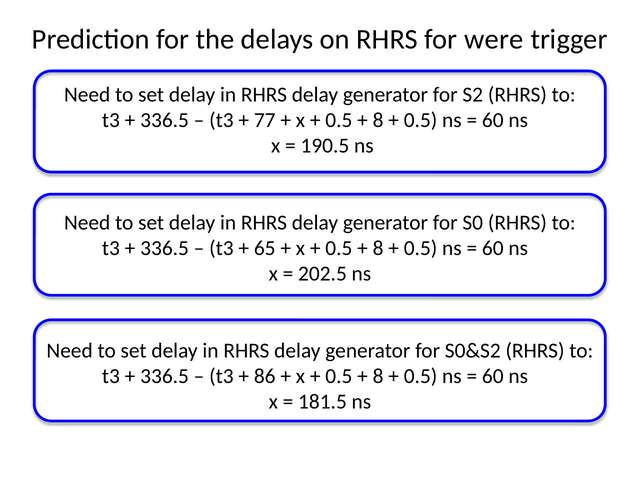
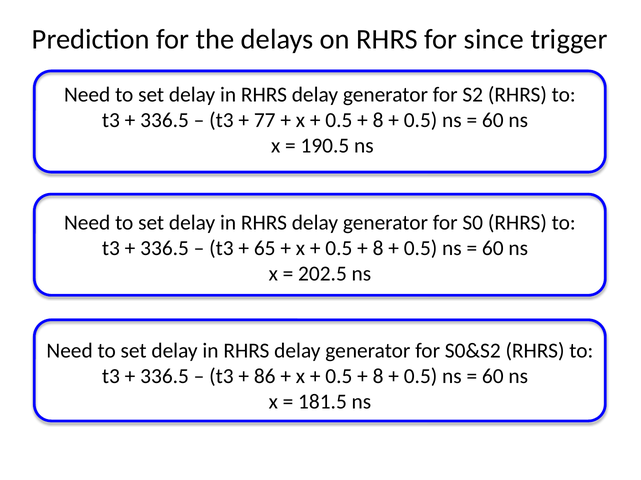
were: were -> since (494, 40)
